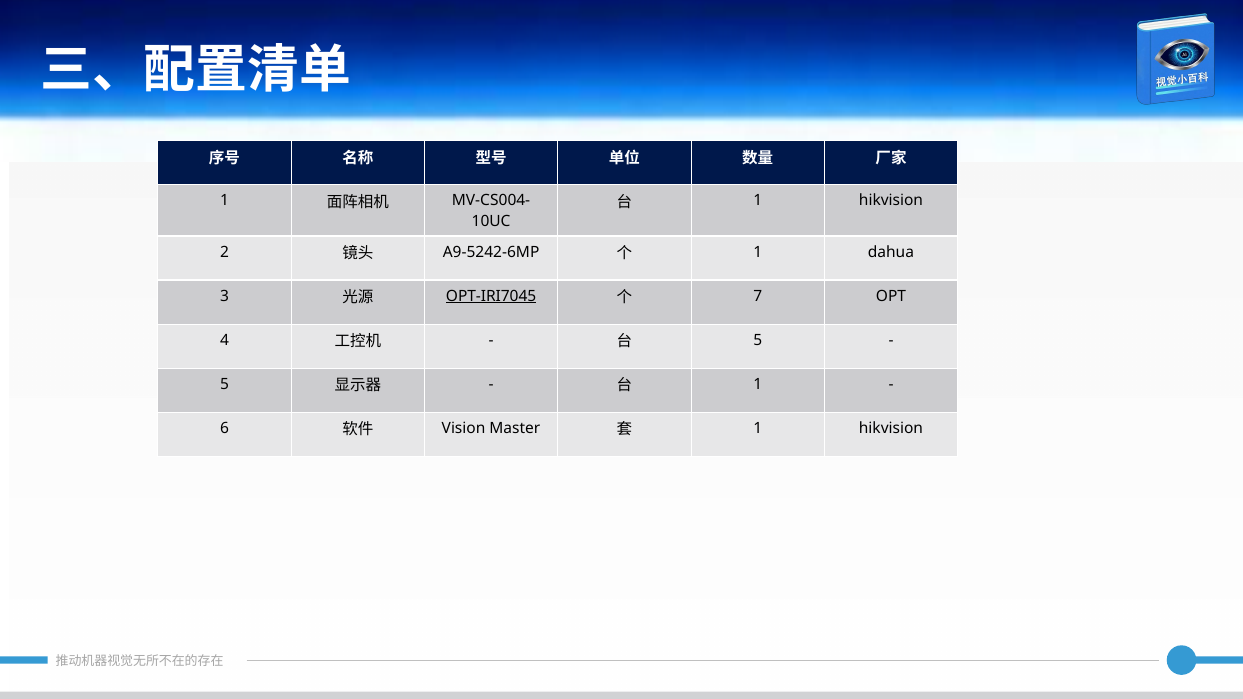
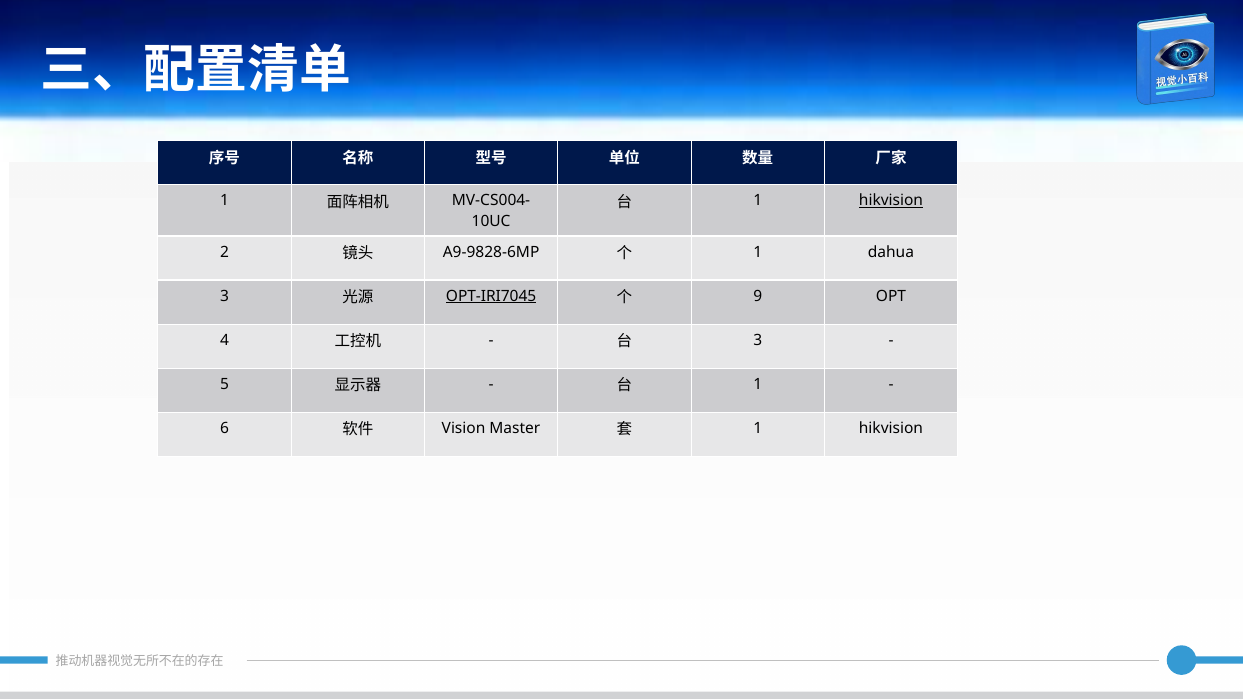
hikvision underline: none -> present (891, 201)
A9-5242-6MP: A9-5242-6MP -> A9-9828-6MP (491, 252)
7: 7 -> 9 (758, 296)
5: 5 -> 3 (758, 340)
